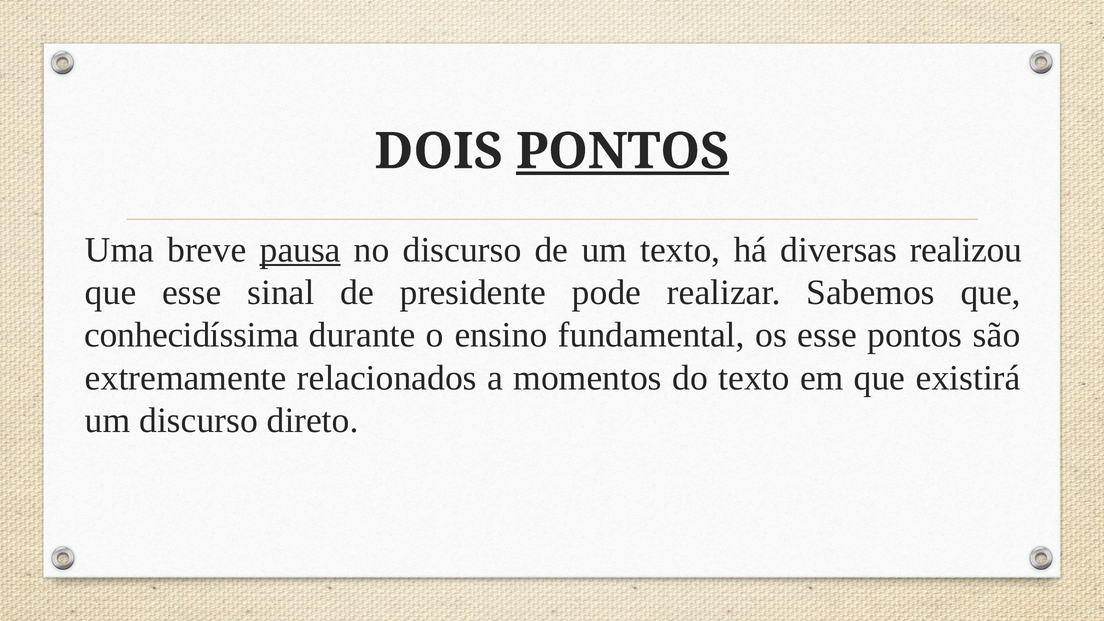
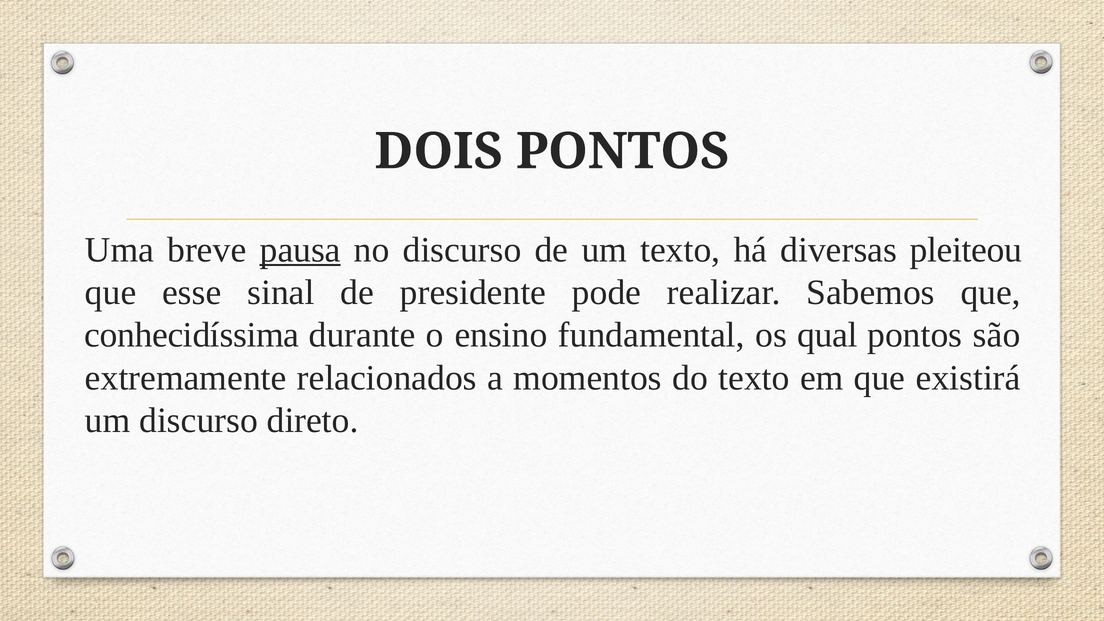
PONTOS underline: present -> none (623, 151)
realizou: realizou -> pleiteou (966, 250)
os esse: esse -> qual (827, 335)
